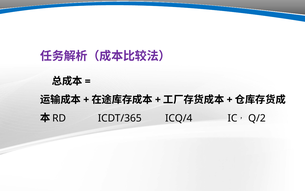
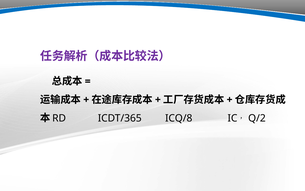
ICQ/4: ICQ/4 -> ICQ/8 (179, 118)
